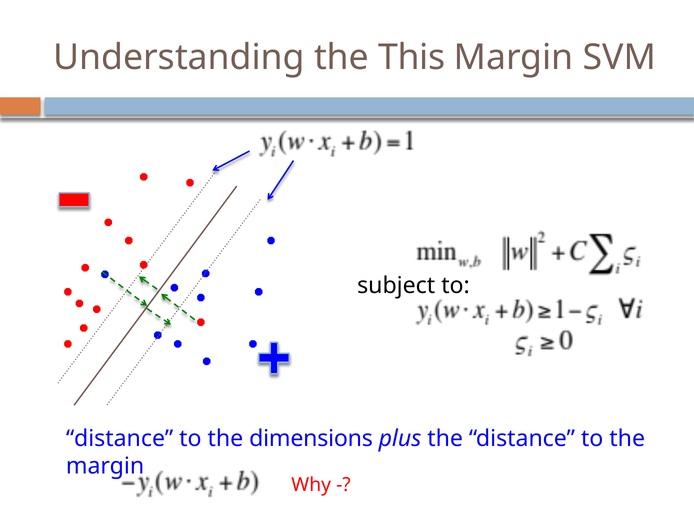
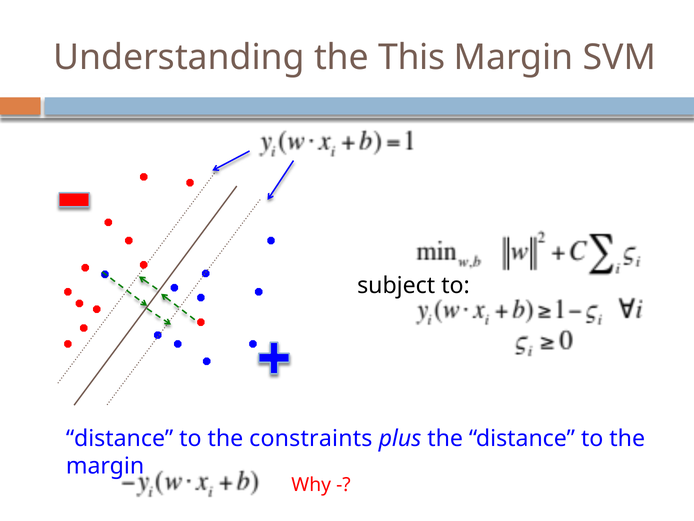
dimensions: dimensions -> constraints (311, 438)
